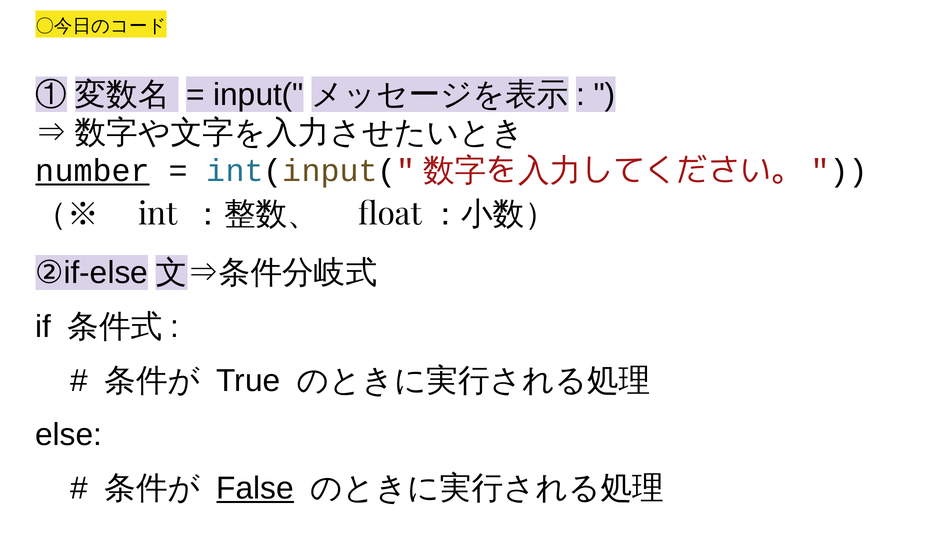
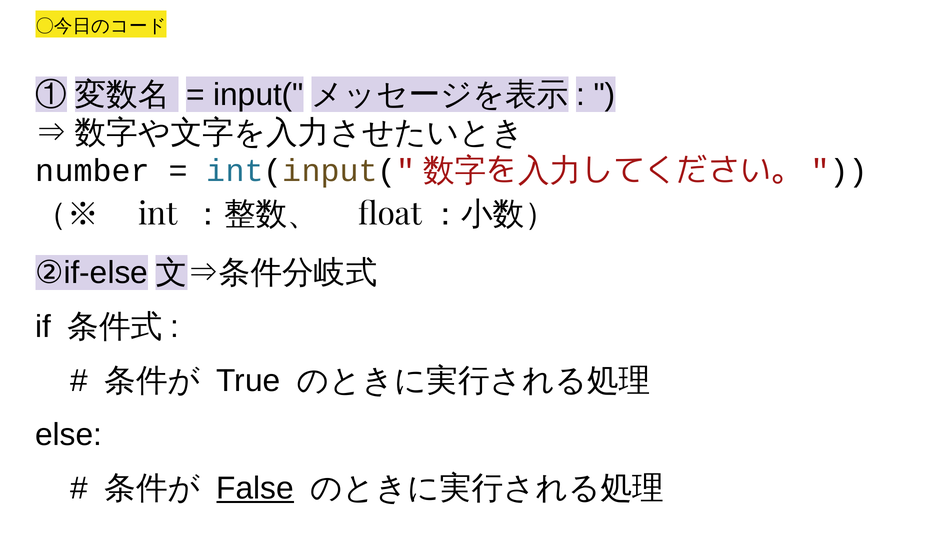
number underline: present -> none (93, 171)
